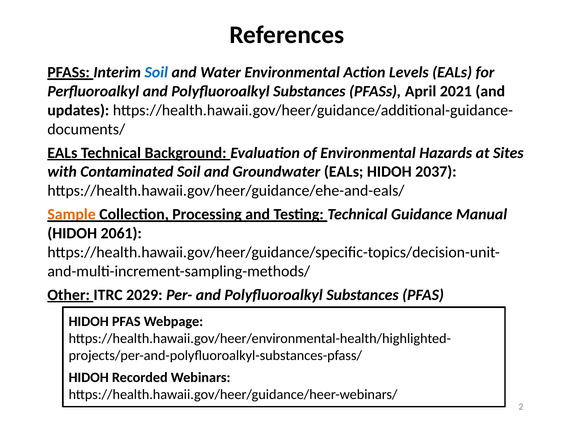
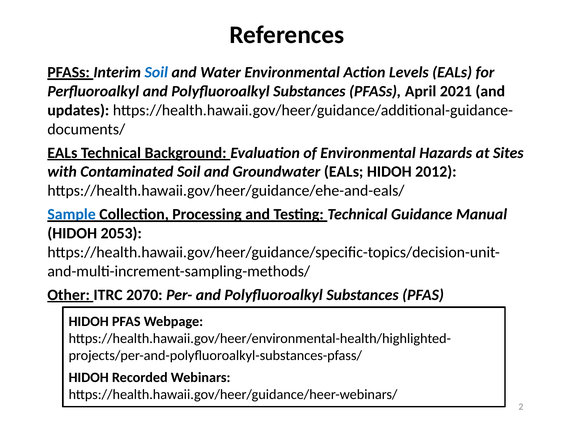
2037: 2037 -> 2012 (436, 172)
Sample colour: orange -> blue (72, 214)
2061: 2061 -> 2053 (121, 233)
2029: 2029 -> 2070 (144, 295)
